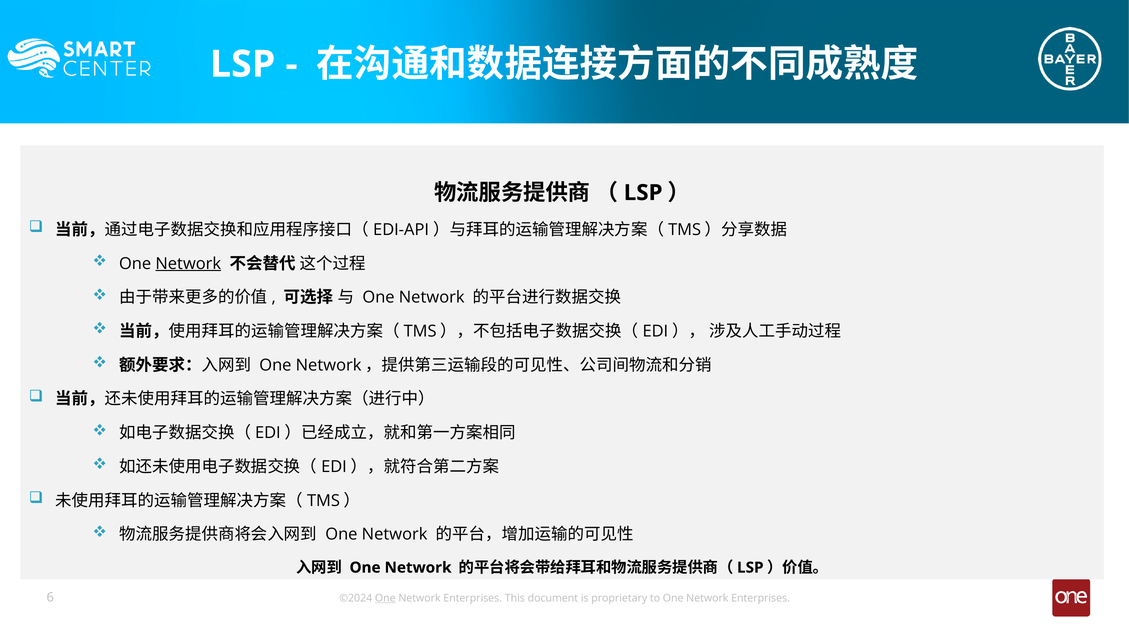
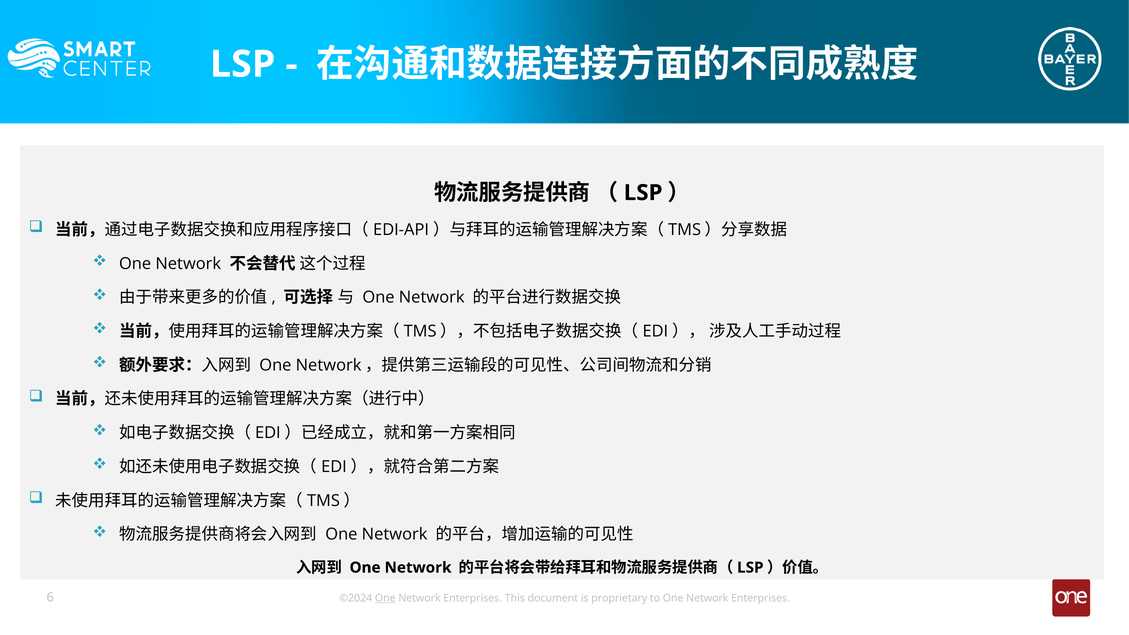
Network underline: present -> none (188, 264)
